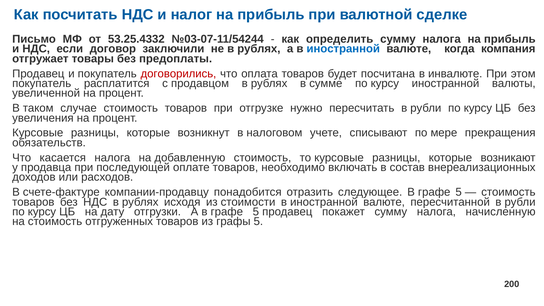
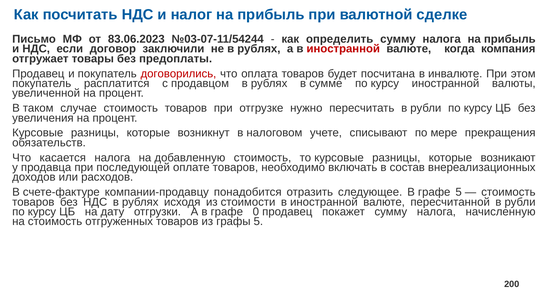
53.25.4332: 53.25.4332 -> 83.06.2023 (136, 39)
иностранной colour: blue -> red (343, 49)
А в графе 5: 5 -> 0 (256, 212)
